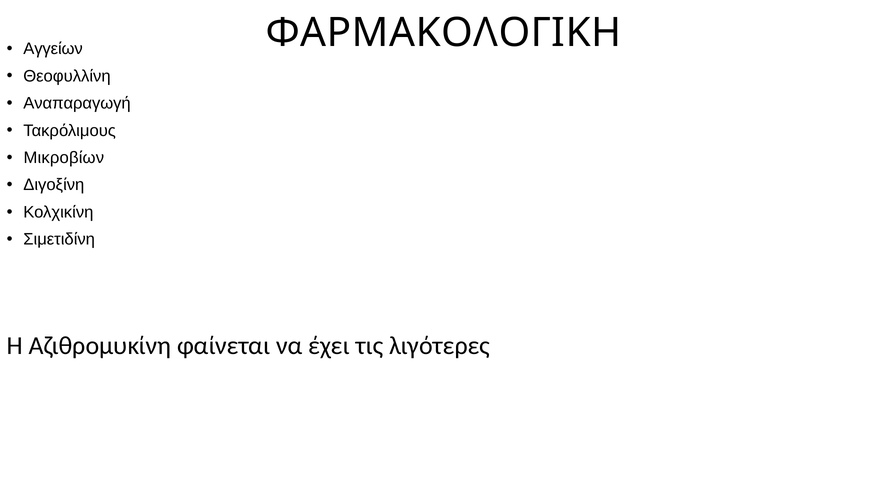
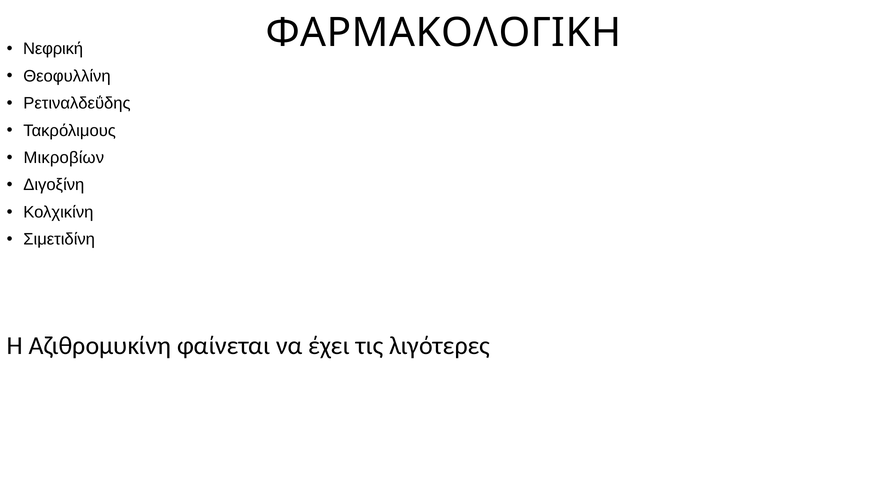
Αγγείων: Αγγείων -> Νεφρική (53, 49)
Αναπαραγωγή: Αναπαραγωγή -> Ρετιναλδεΰδης (77, 103)
